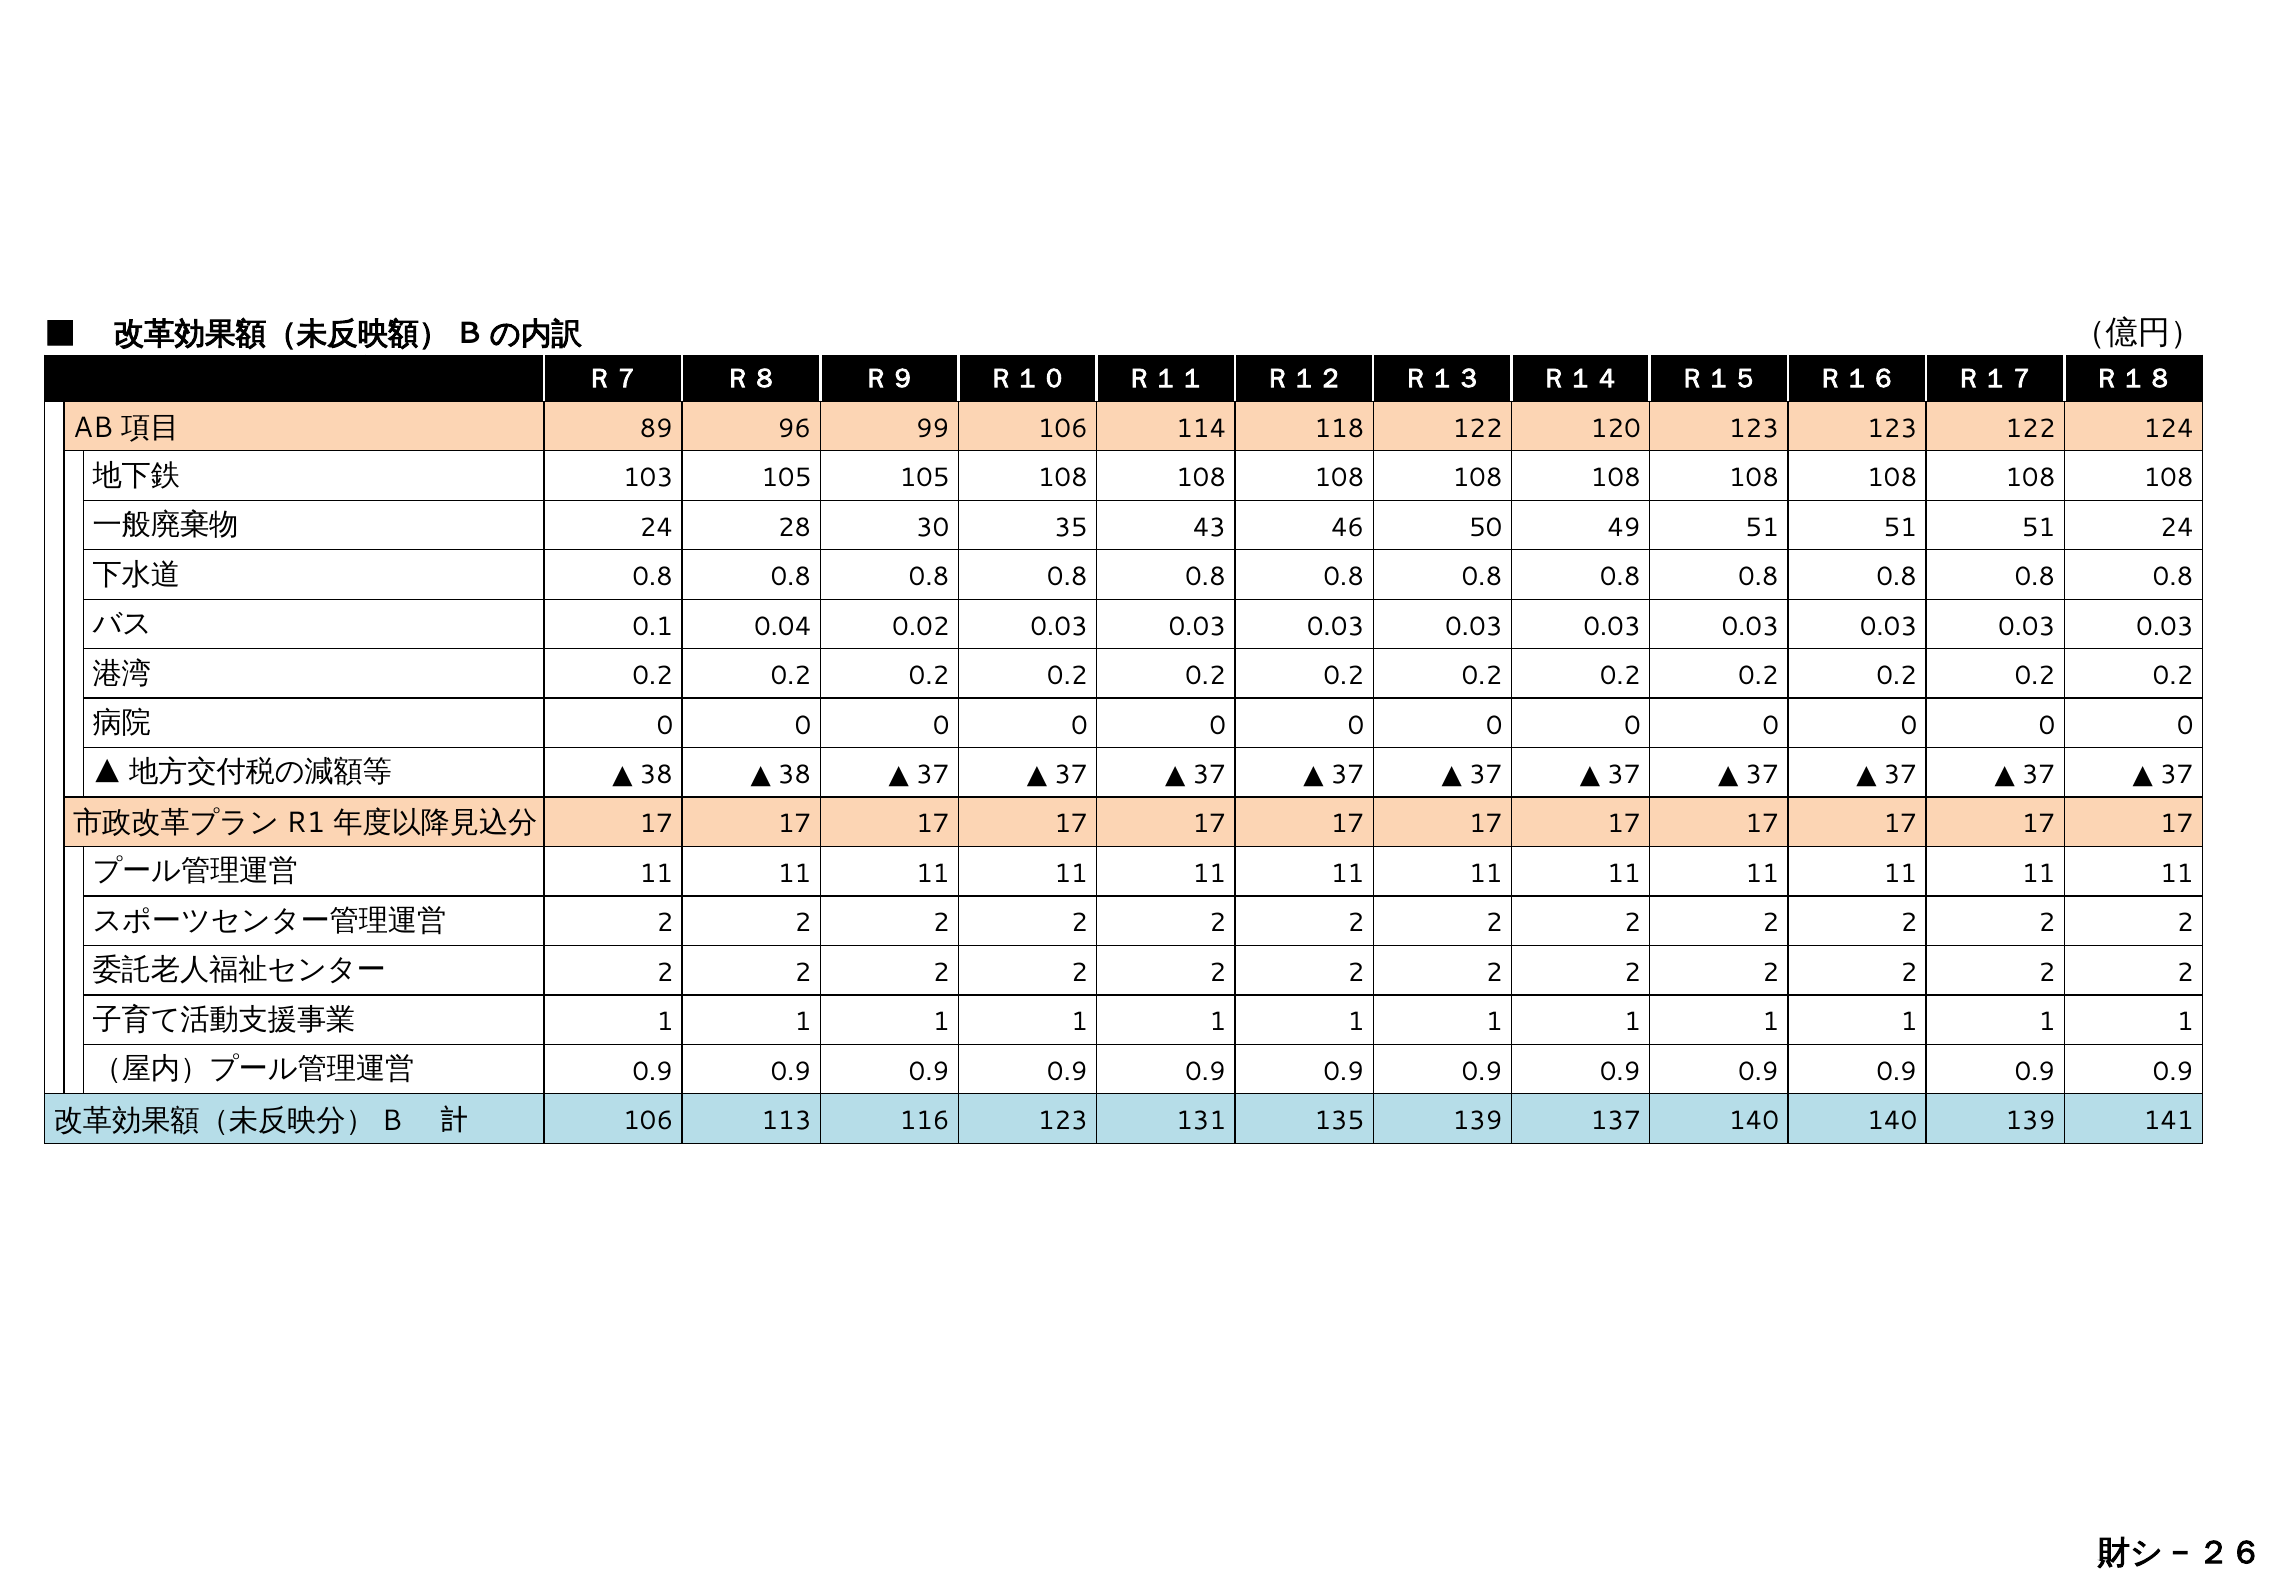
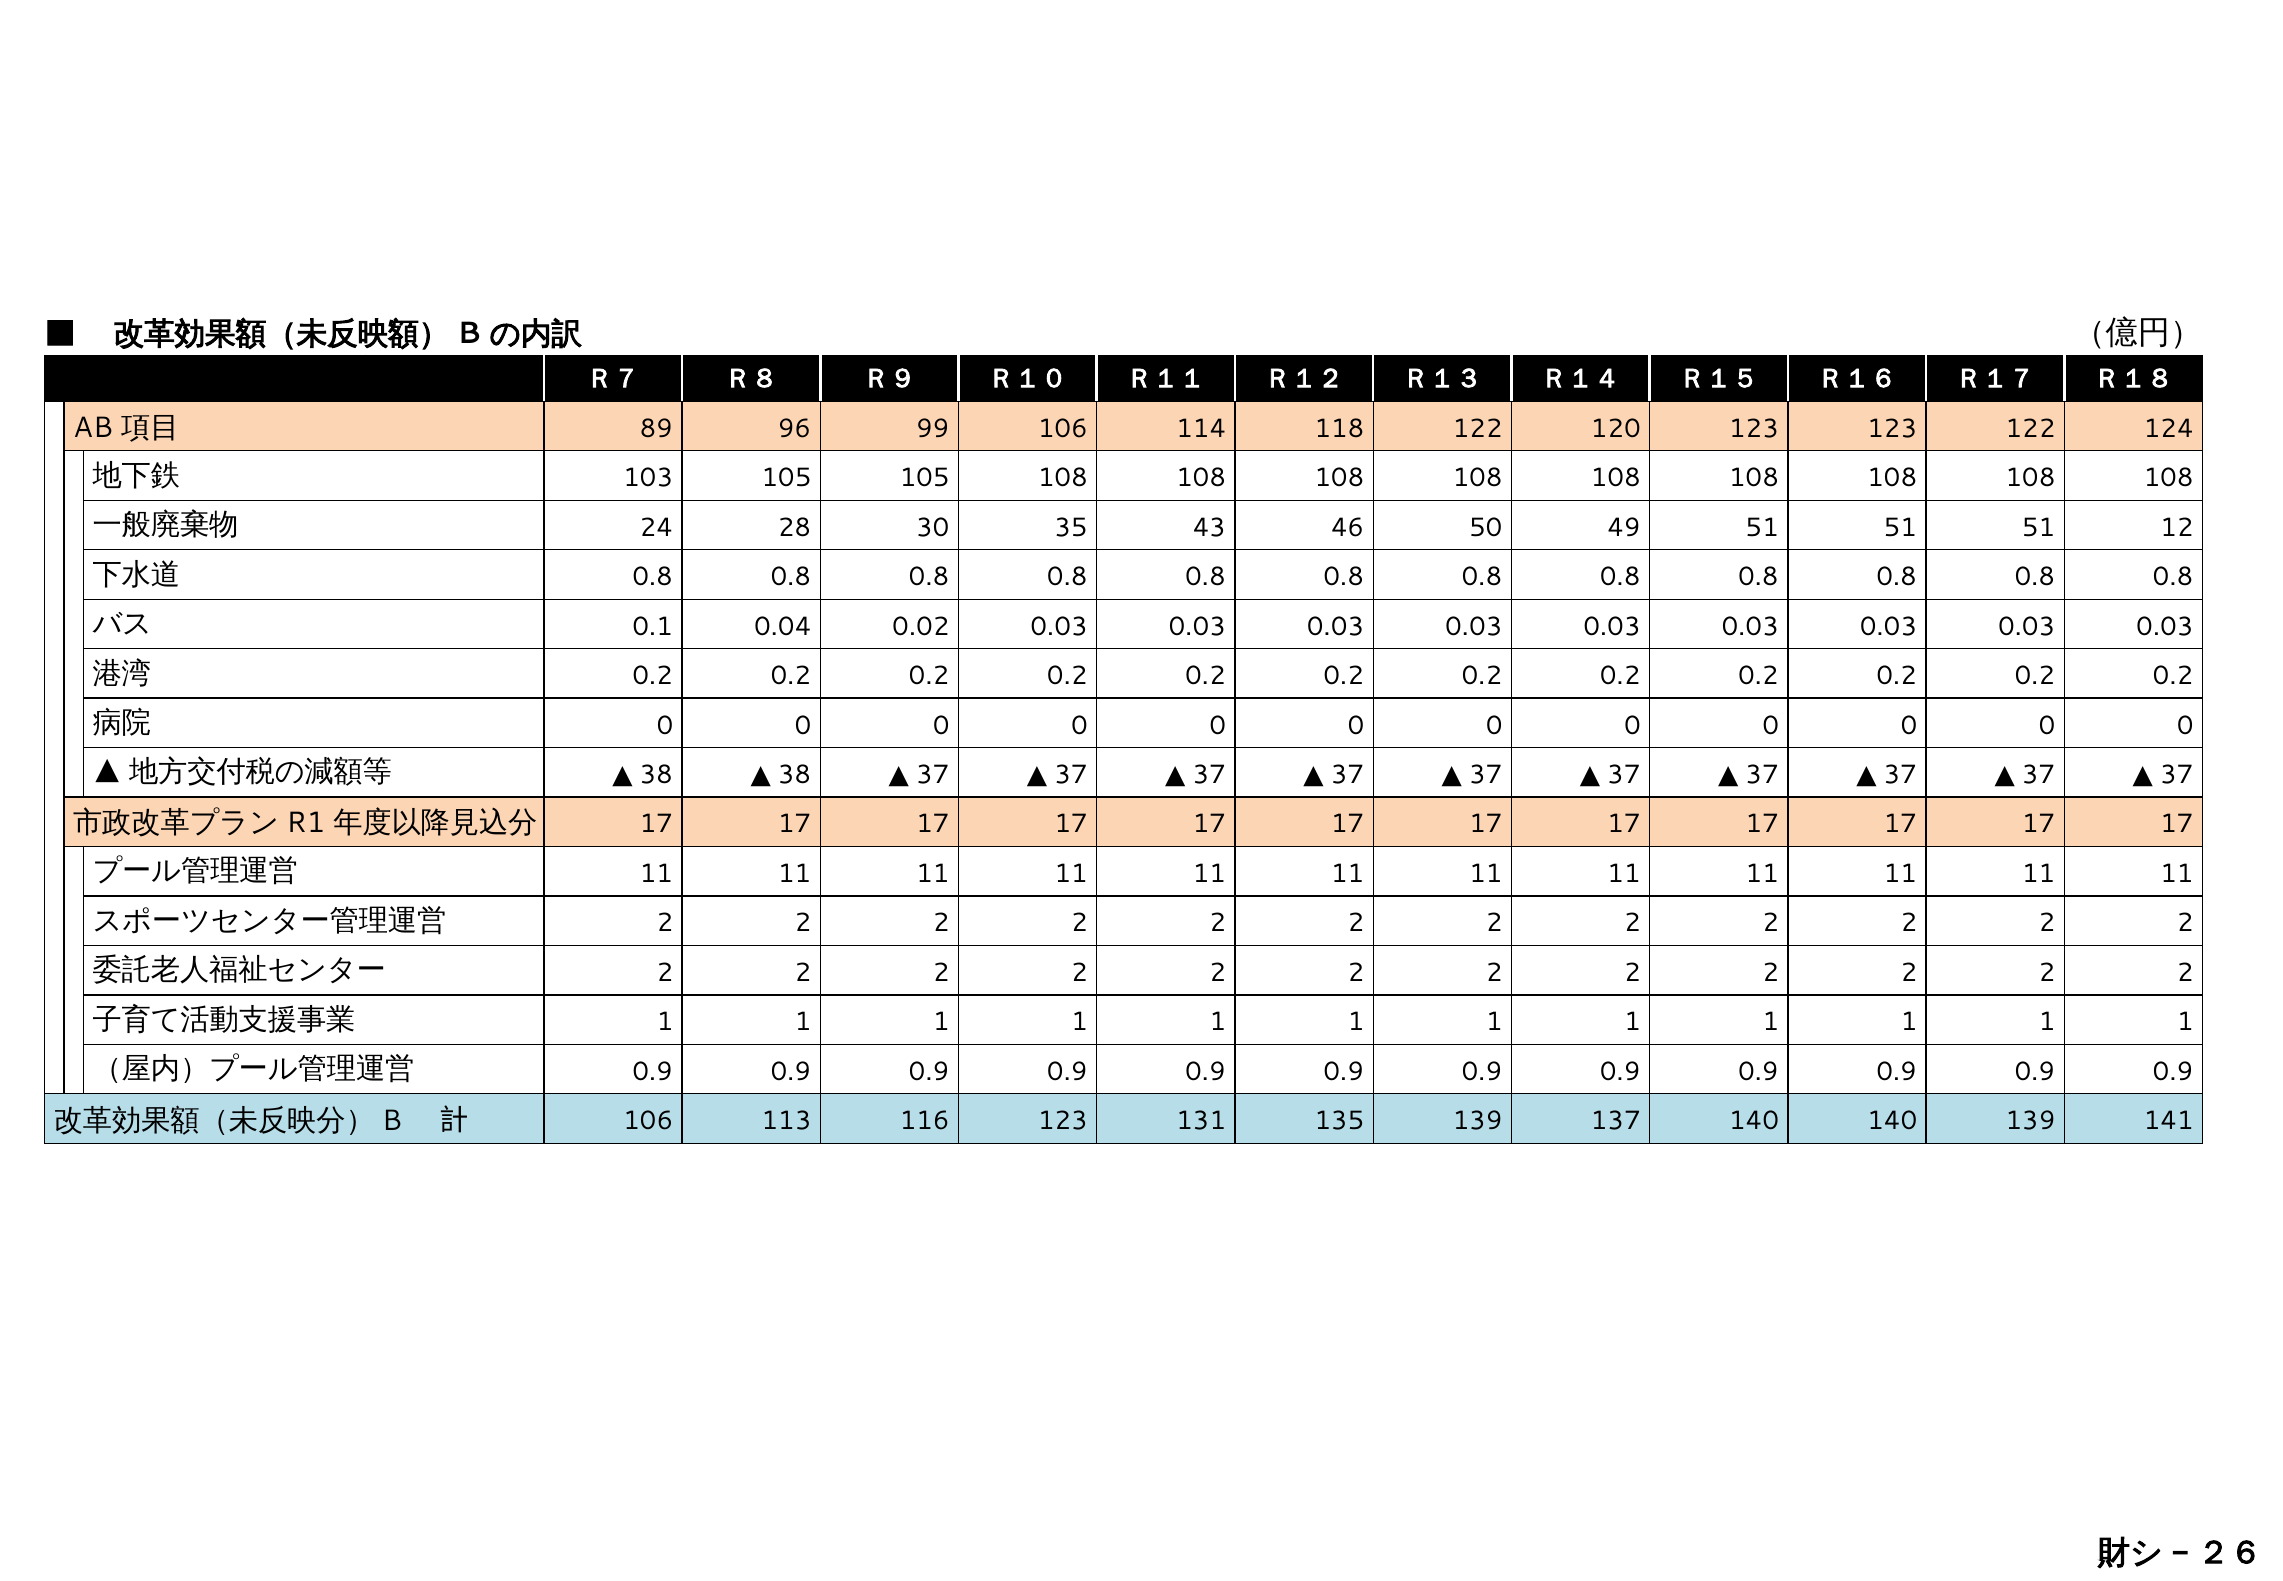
51 24: 24 -> 12 (2177, 527)
